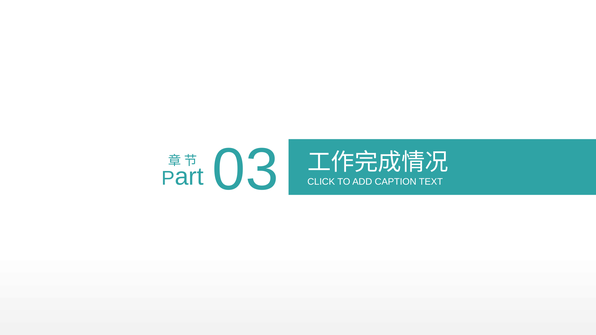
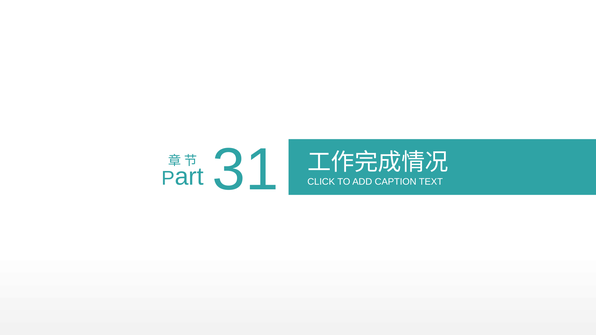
03: 03 -> 31 (245, 170)
